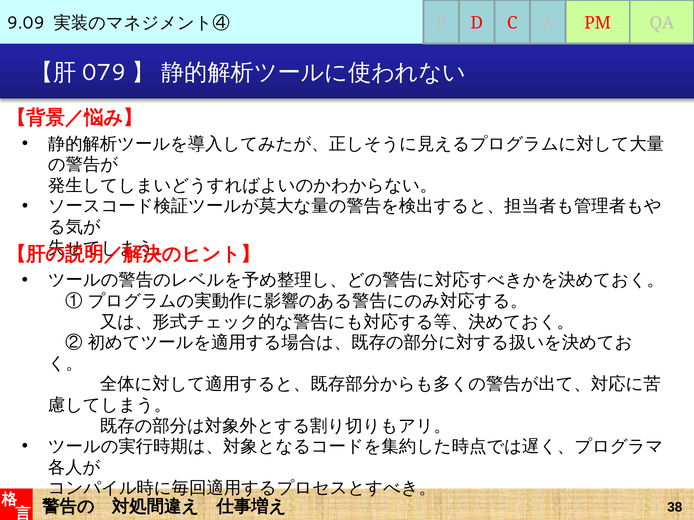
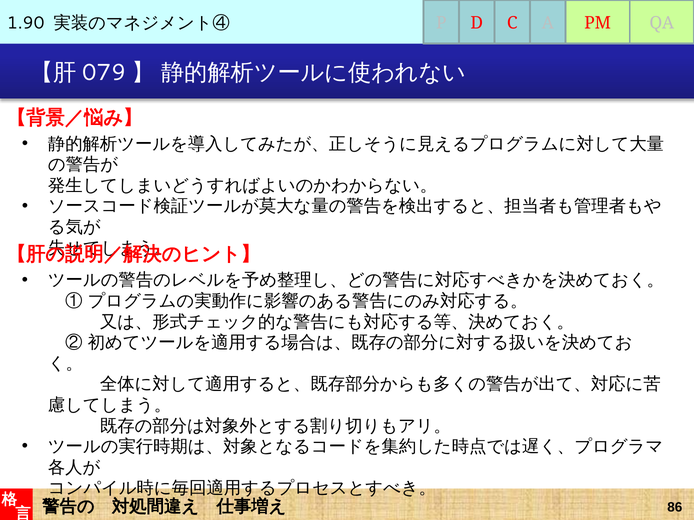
9.09: 9.09 -> 1.90 (26, 23)
38: 38 -> 86 (675, 508)
